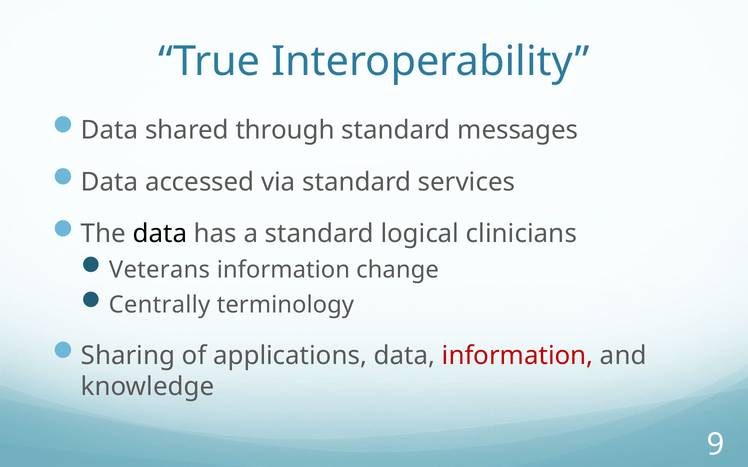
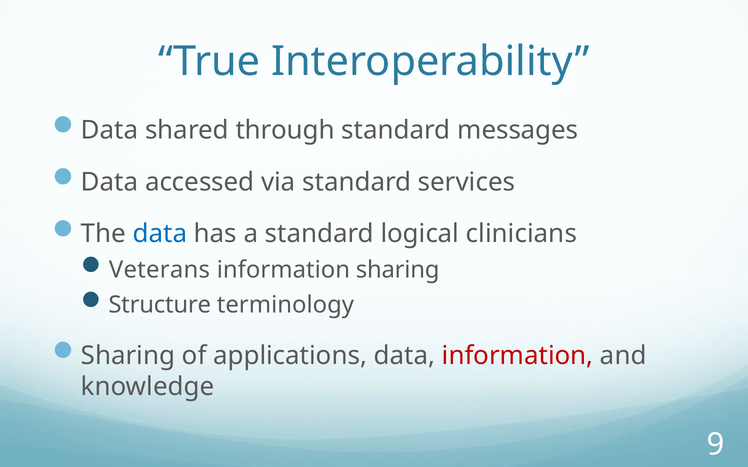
data colour: black -> blue (160, 234)
information change: change -> sharing (398, 270)
Centrally: Centrally -> Structure (160, 305)
